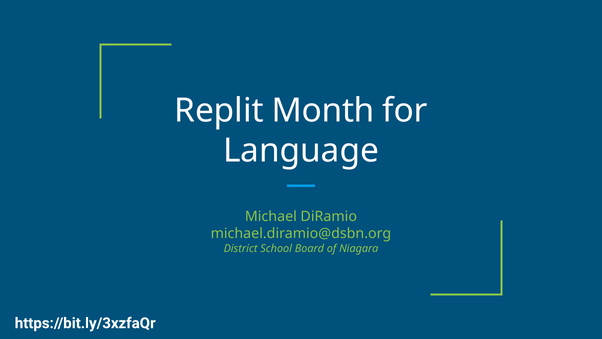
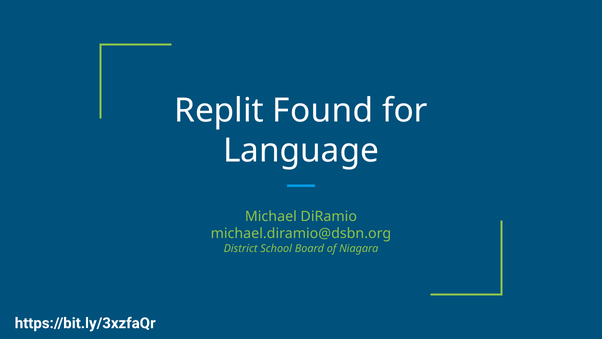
Month: Month -> Found (323, 110)
